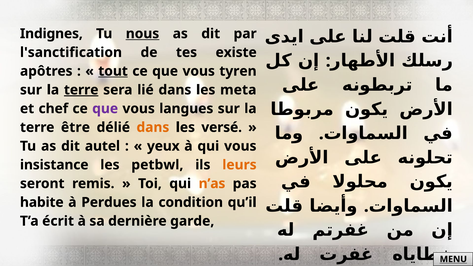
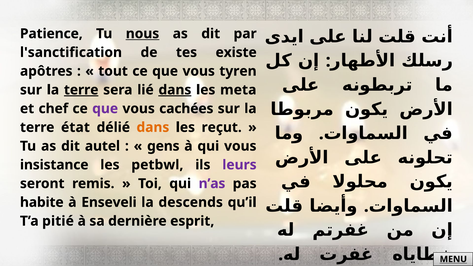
Indignes: Indignes -> Patience (51, 34)
tout underline: present -> none (113, 71)
dans underline: none -> present (175, 90)
langues: langues -> cachées (186, 109)
être: être -> état (75, 127)
versé: versé -> reçut (222, 127)
yeux: yeux -> gens (163, 146)
leurs colour: orange -> purple (239, 165)
n’as colour: orange -> purple (212, 184)
Perdues: Perdues -> Enseveli (109, 202)
condition: condition -> descends (191, 202)
écrit: écrit -> pitié (58, 221)
garde: garde -> esprit (192, 221)
